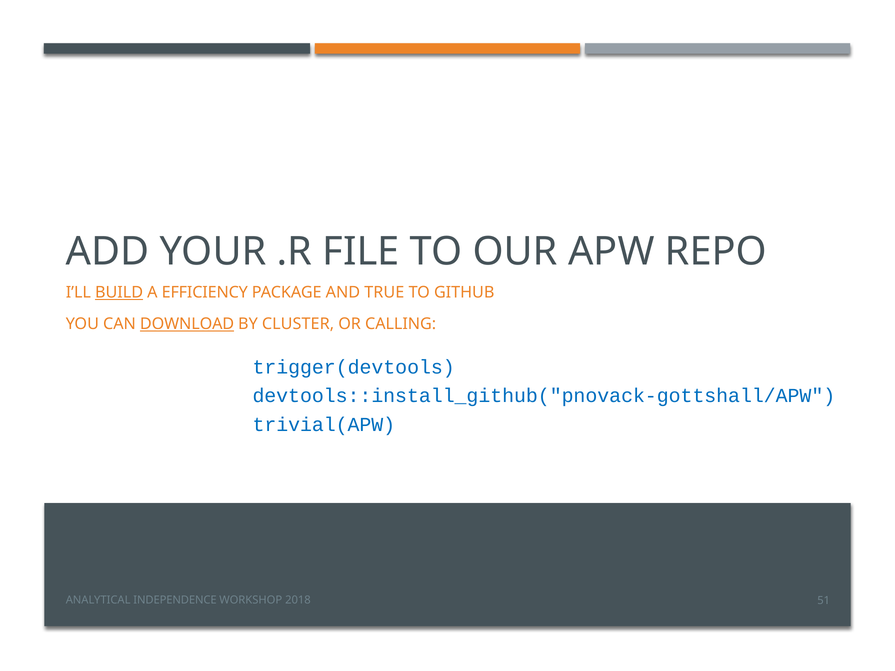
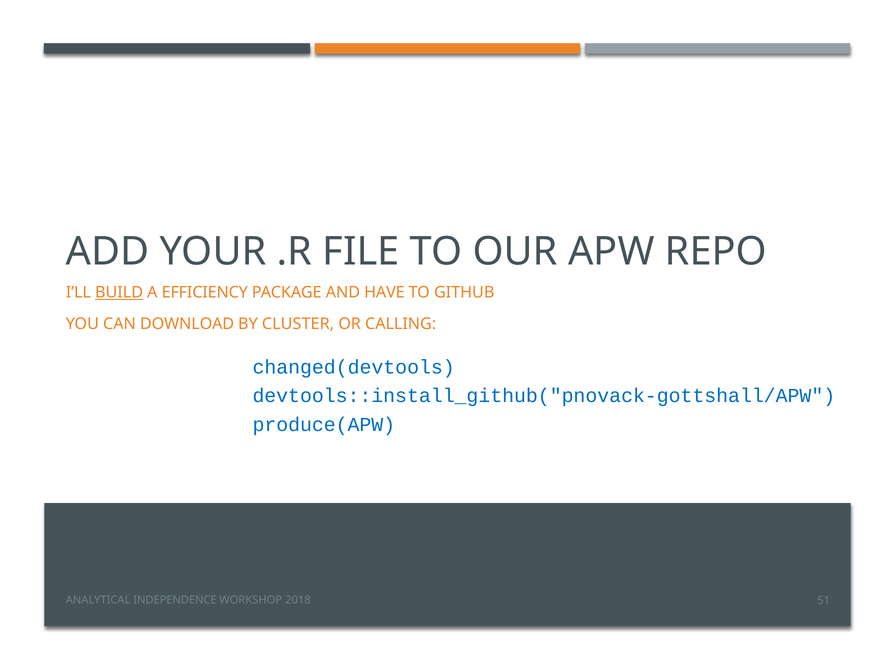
TRUE: TRUE -> HAVE (384, 293)
DOWNLOAD underline: present -> none (187, 324)
trigger(devtools: trigger(devtools -> changed(devtools (354, 367)
trivial(APW: trivial(APW -> produce(APW (324, 425)
